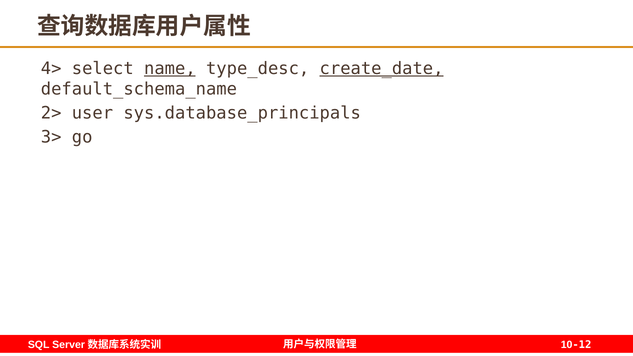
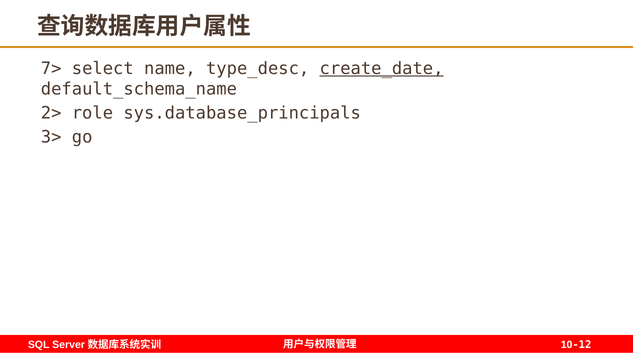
4>: 4> -> 7> (51, 69)
name underline: present -> none (170, 69)
user: user -> role (92, 113)
